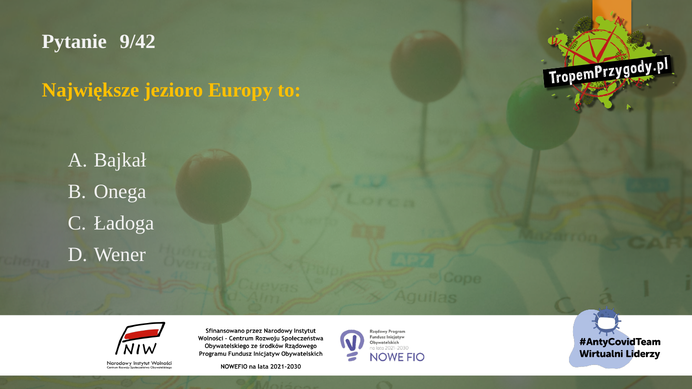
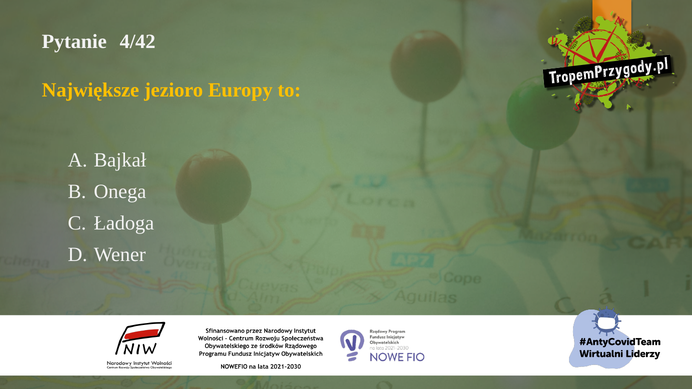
9/42: 9/42 -> 4/42 (138, 42)
